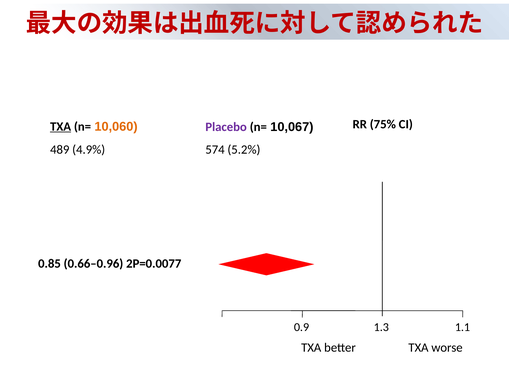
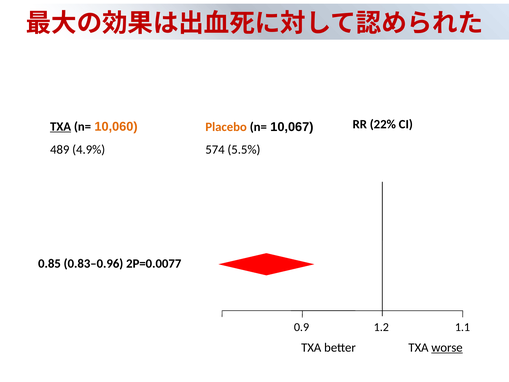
75%: 75% -> 22% (383, 124)
Placebo colour: purple -> orange (226, 127)
5.2%: 5.2% -> 5.5% (244, 150)
0.66–0.96: 0.66–0.96 -> 0.83–0.96 (93, 264)
1.3: 1.3 -> 1.2 (381, 327)
worse underline: none -> present (447, 347)
